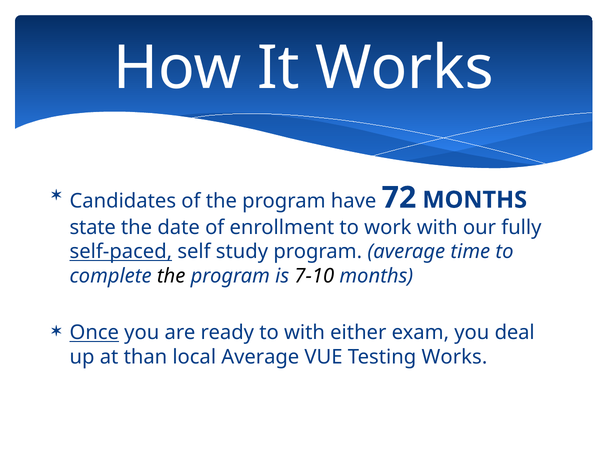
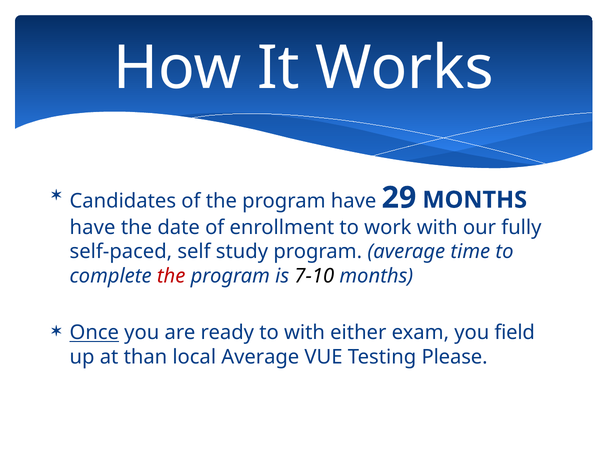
72: 72 -> 29 (399, 197)
state: state -> have (93, 227)
self-paced underline: present -> none (121, 251)
the colour: black -> red (171, 276)
deal: deal -> field (515, 332)
Testing Works: Works -> Please (455, 356)
